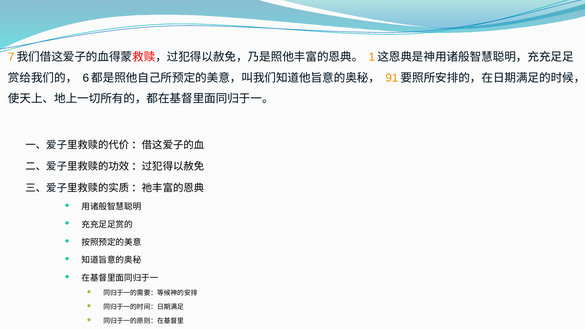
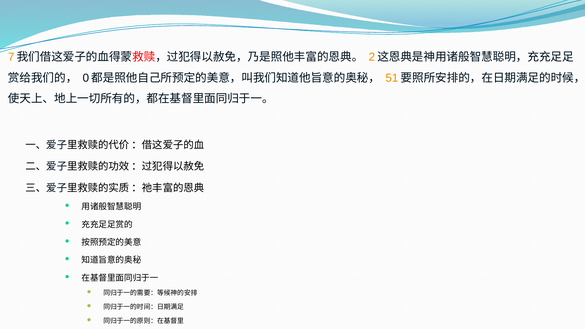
1: 1 -> 2 (372, 57)
6: 6 -> 0 (86, 78)
91: 91 -> 51 (392, 78)
